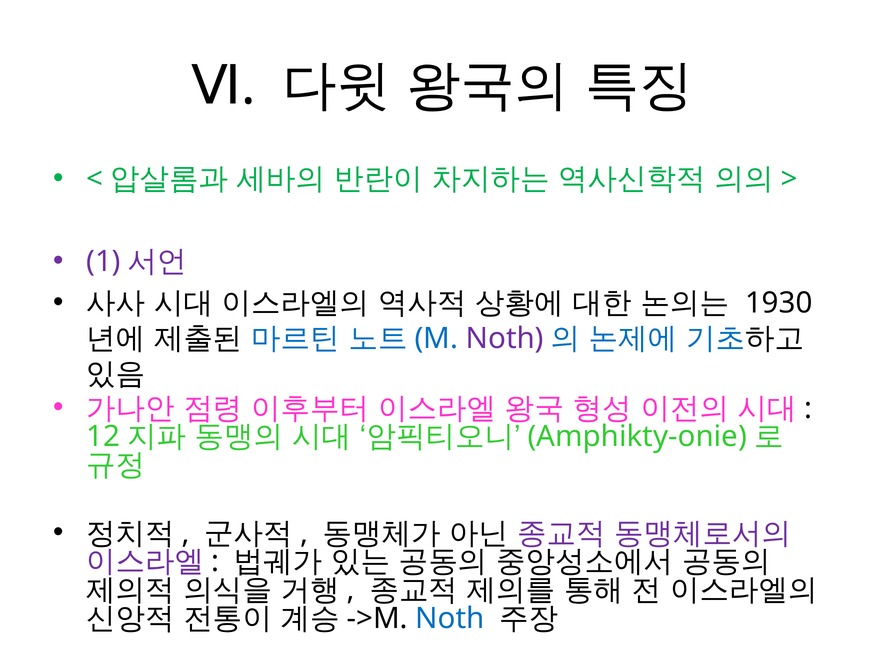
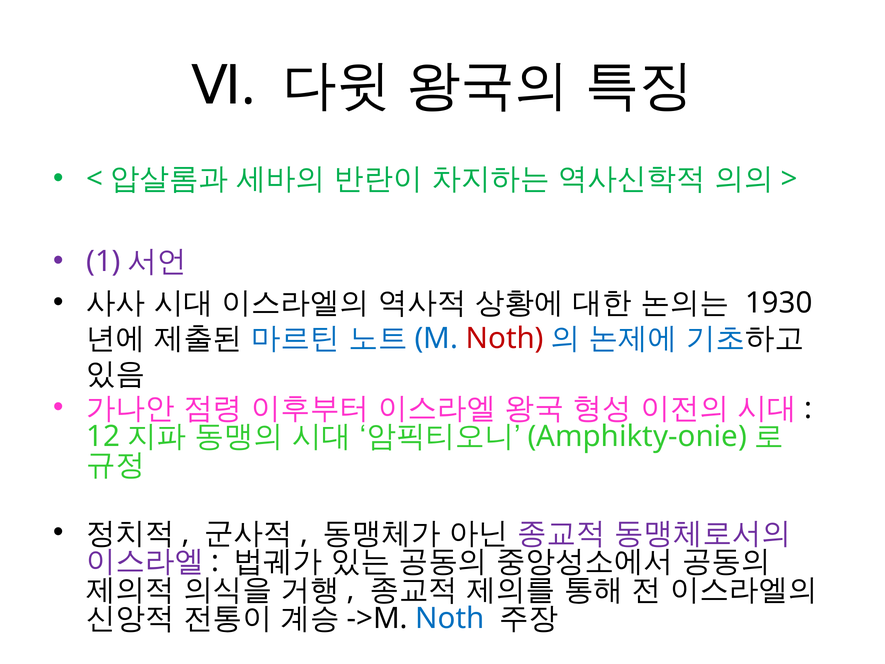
Noth colour: purple -> red (505, 338)
